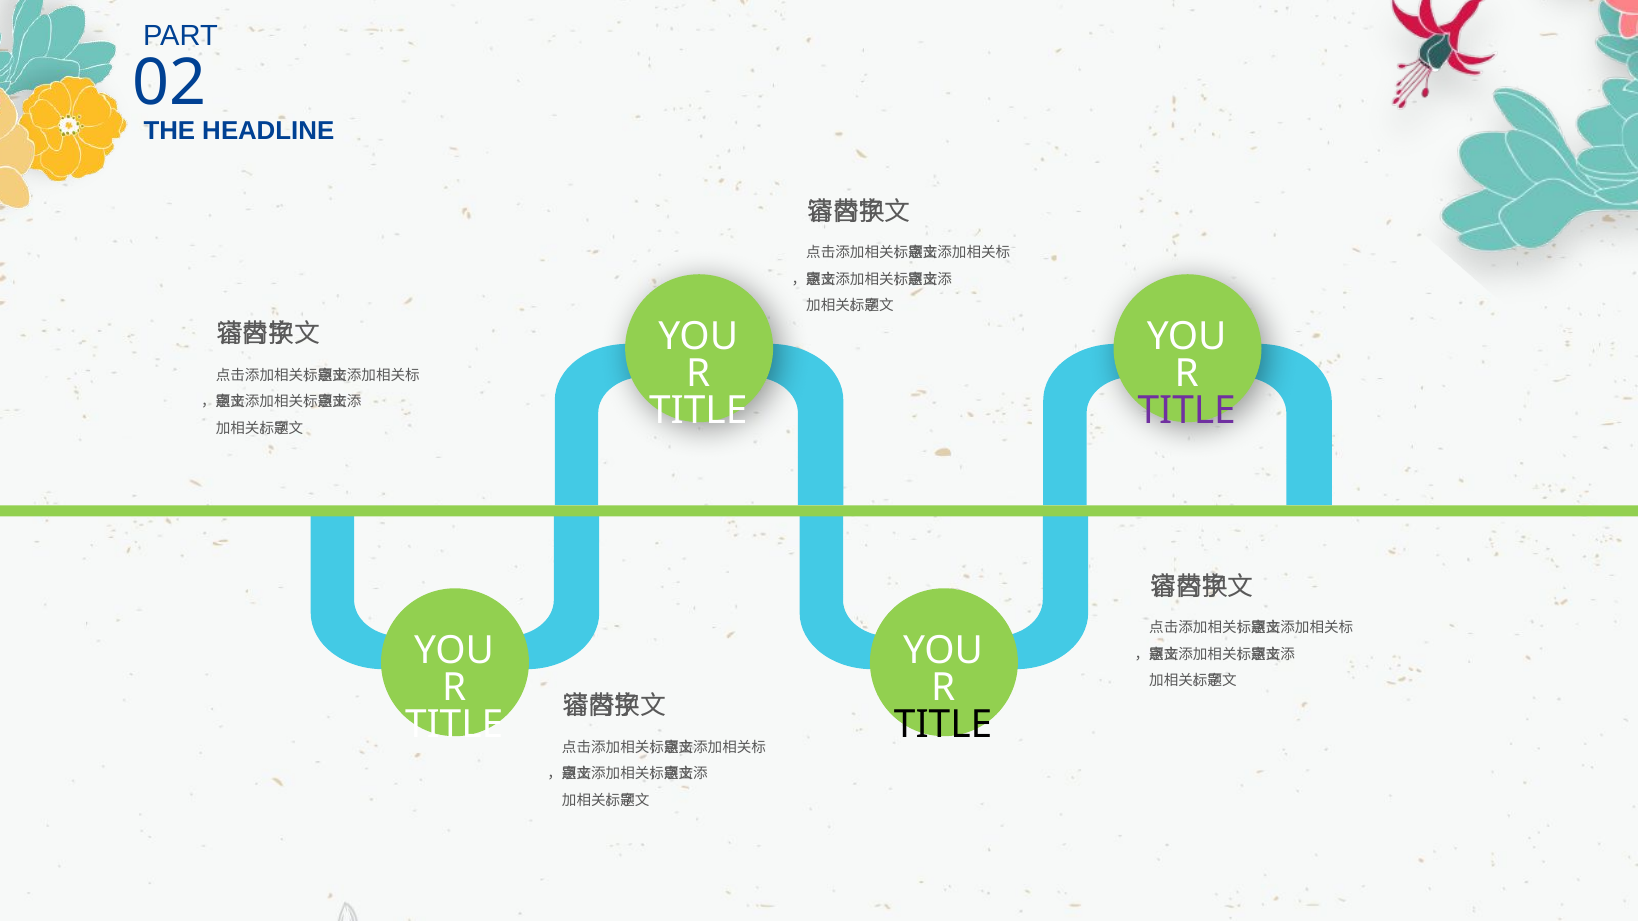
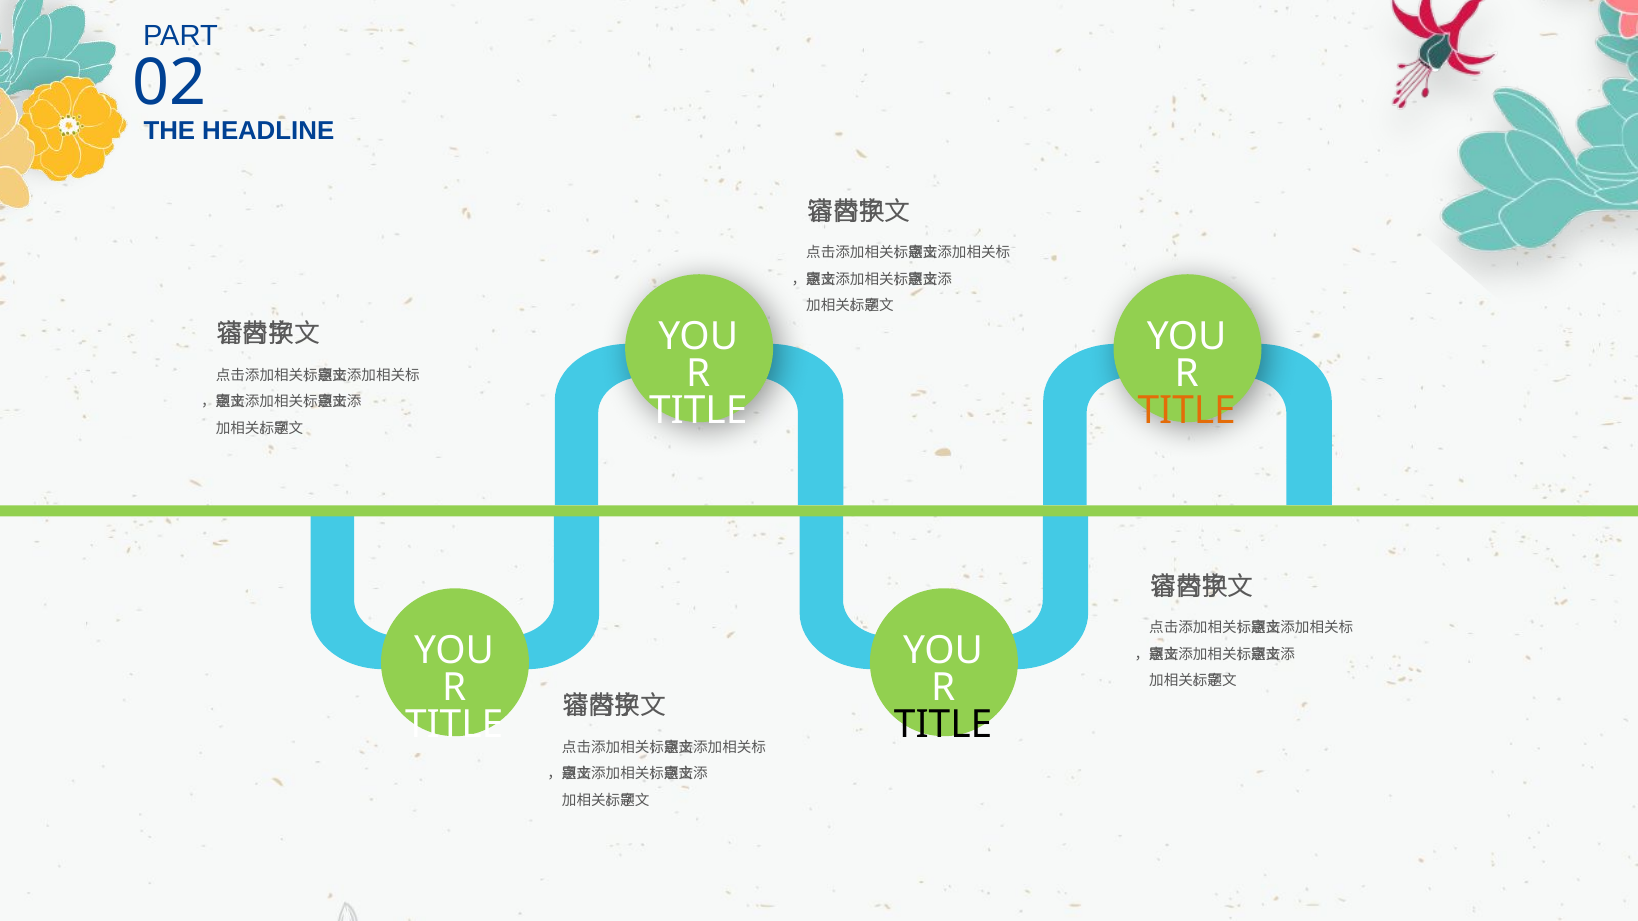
TITLE colour: purple -> orange (1187, 411)
